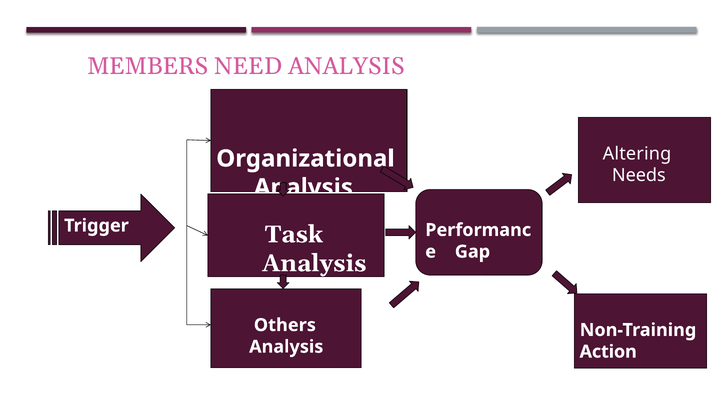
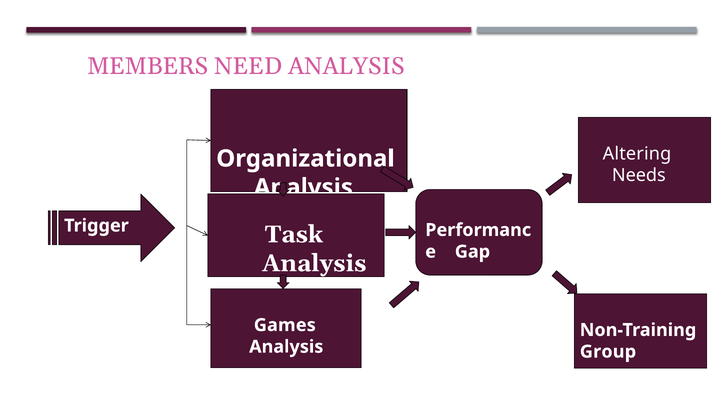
Others: Others -> Games (285, 326)
Action: Action -> Group (608, 352)
